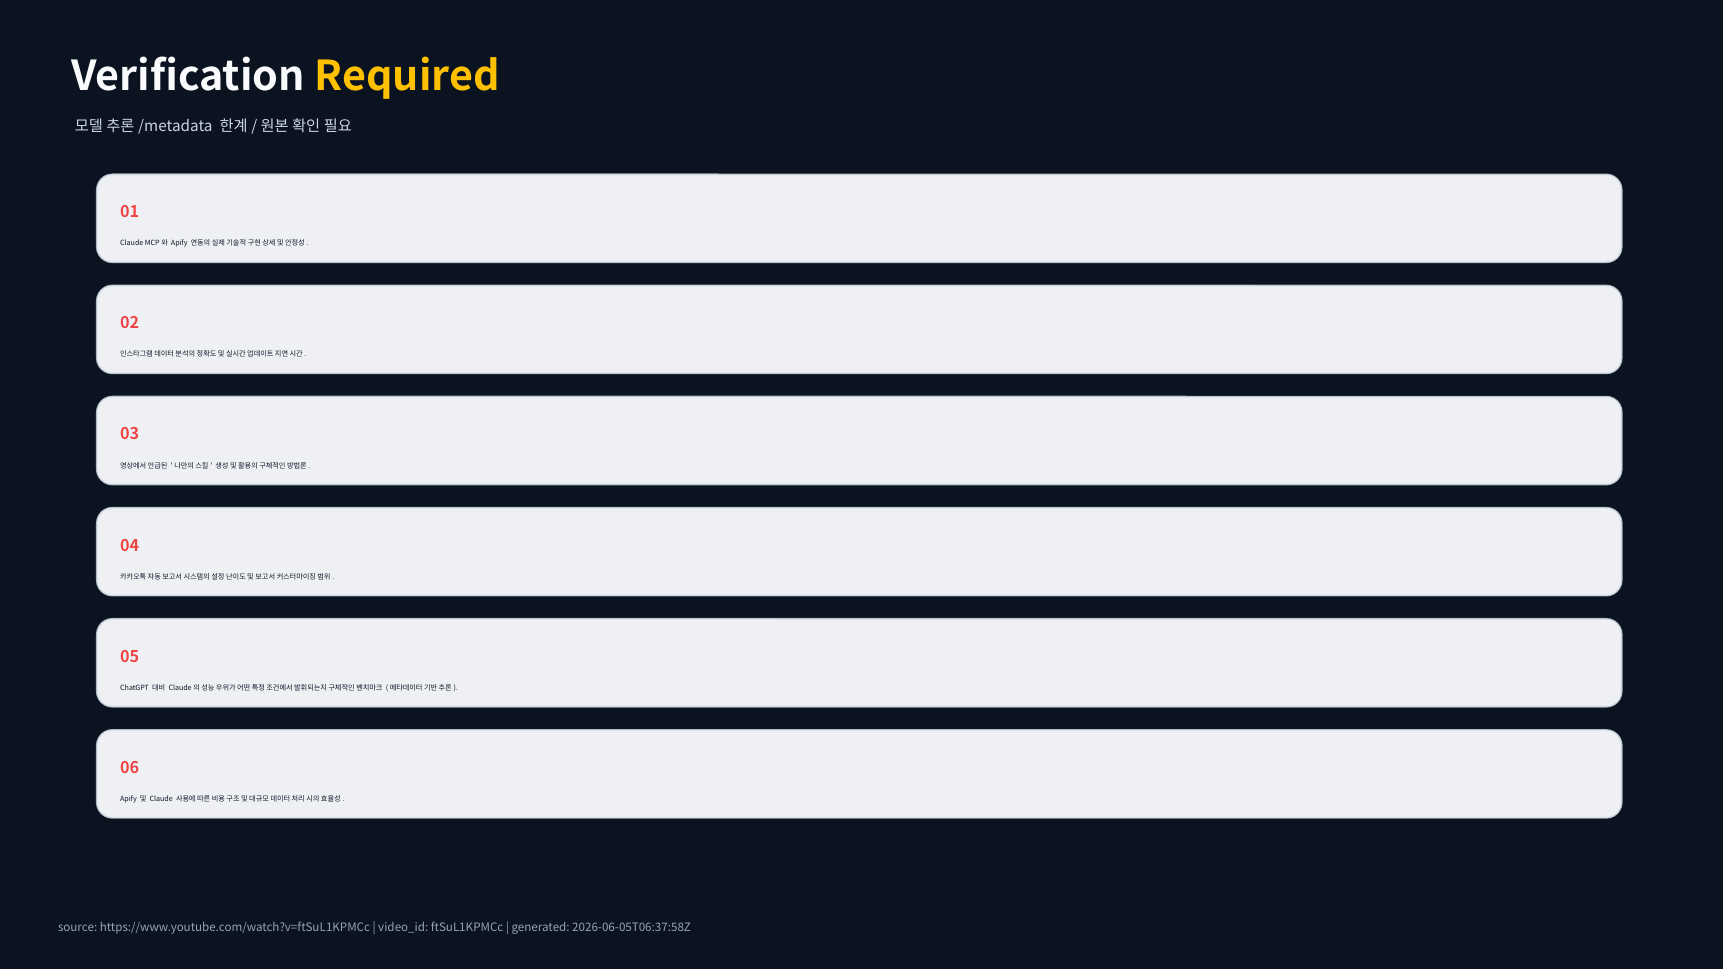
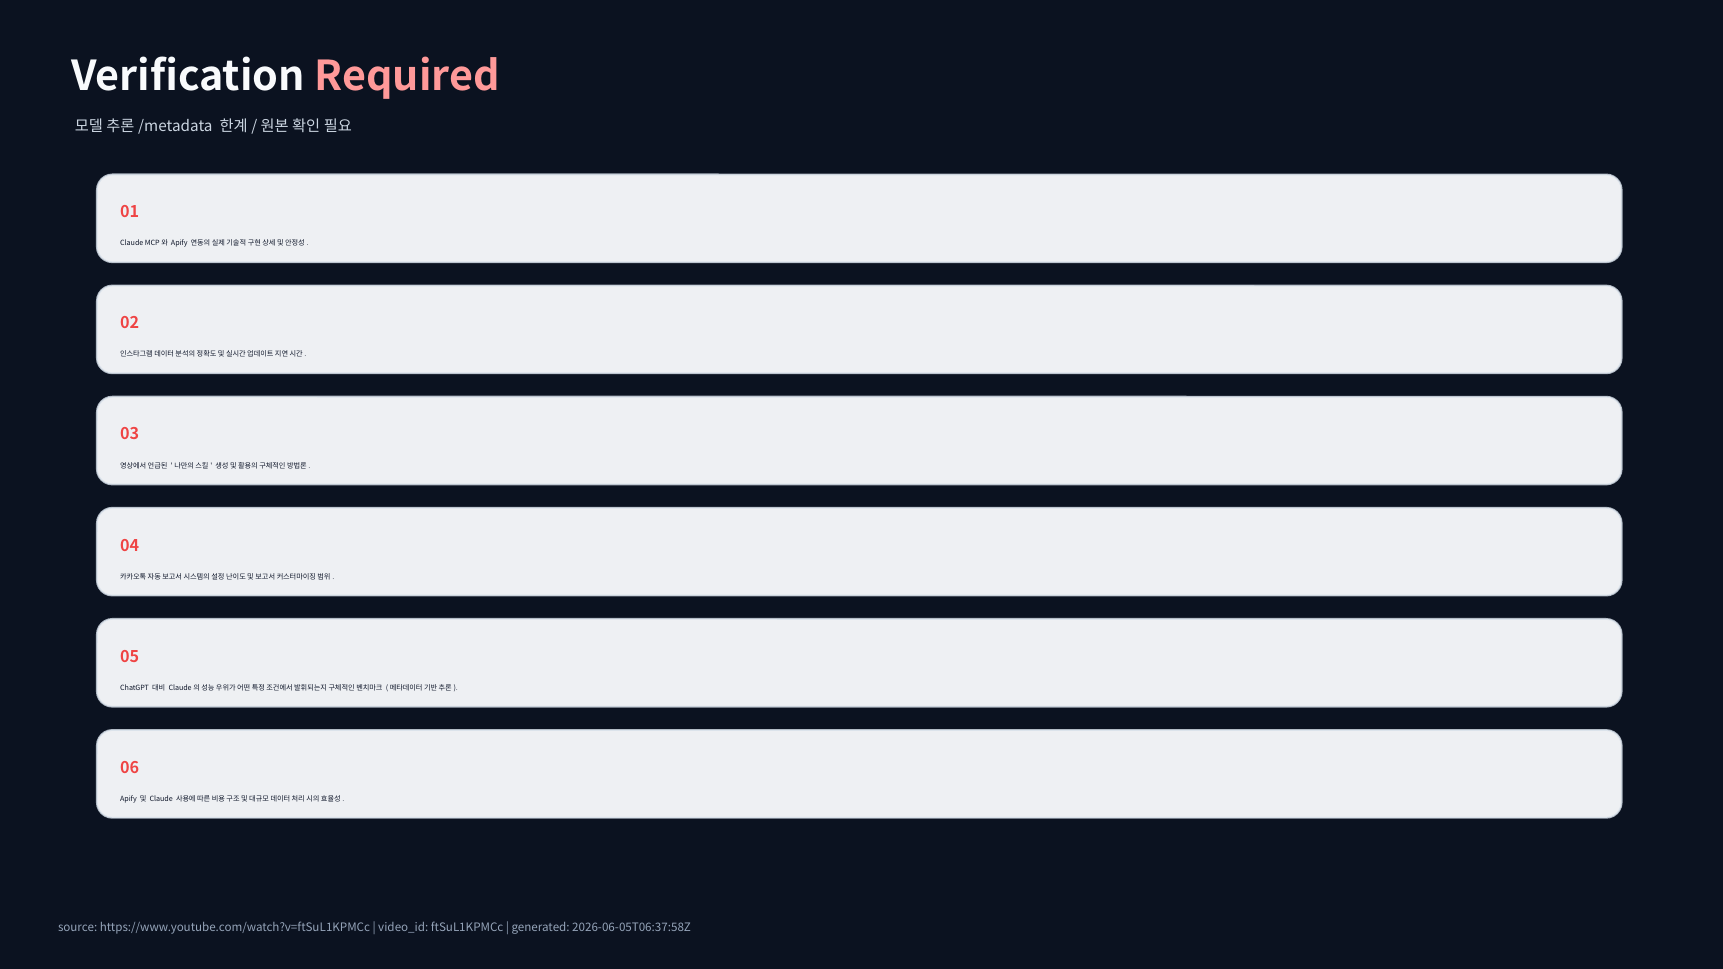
Required colour: yellow -> pink (407, 77)
